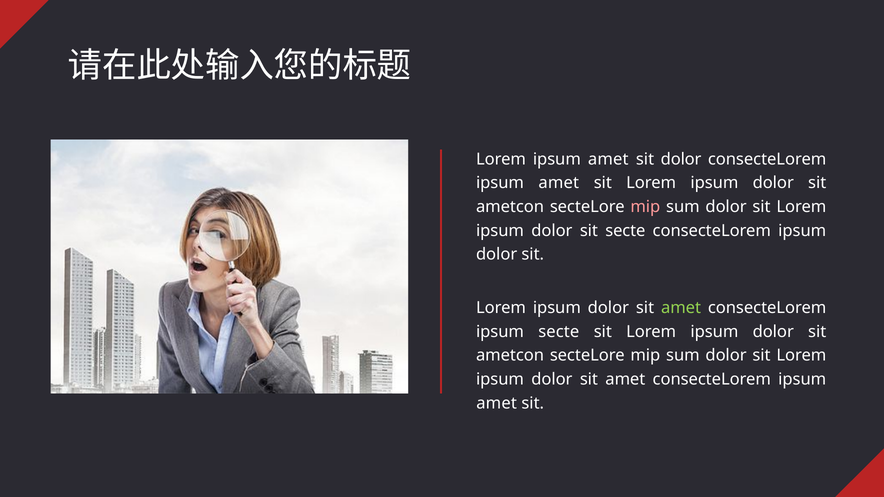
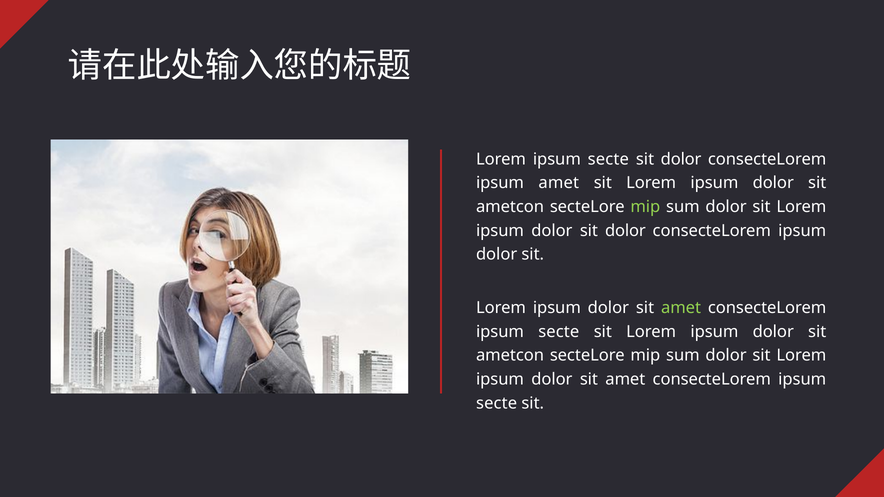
Lorem ipsum amet: amet -> secte (608, 159)
mip colour: pink -> light green (645, 207)
dolor sit secte: secte -> dolor (625, 231)
amet: amet -> secte (497, 403)
